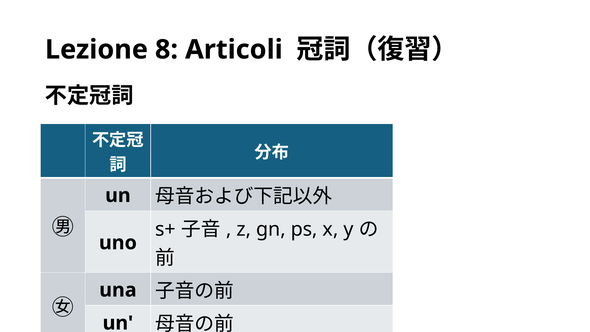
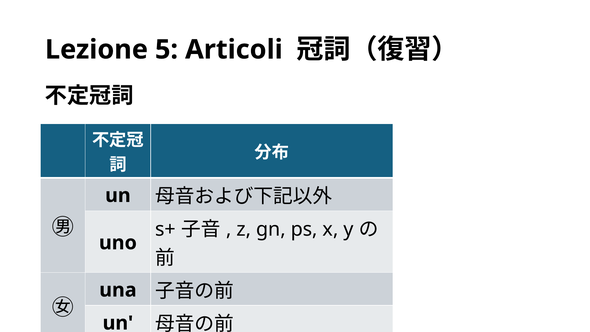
8: 8 -> 5 (167, 50)
